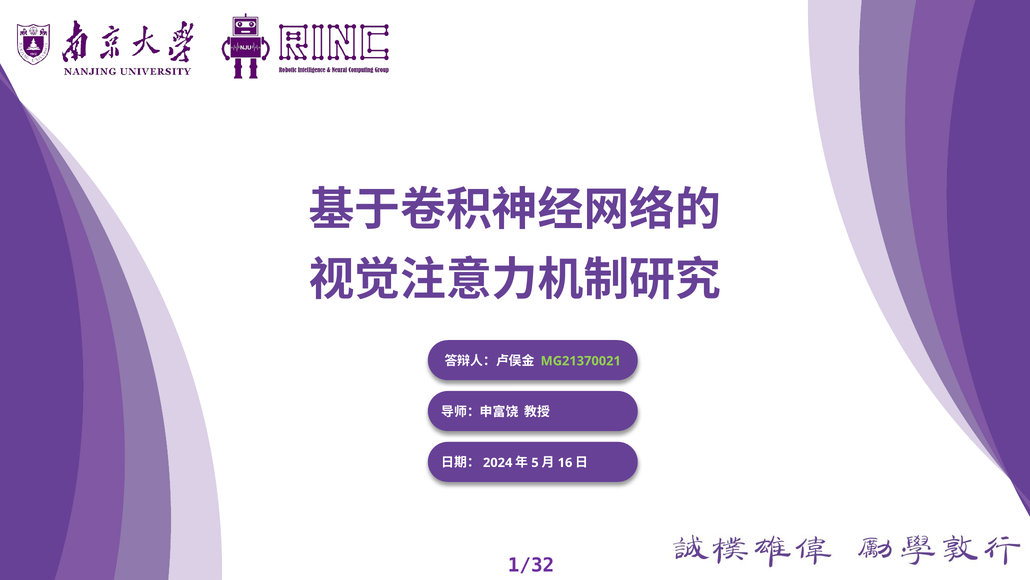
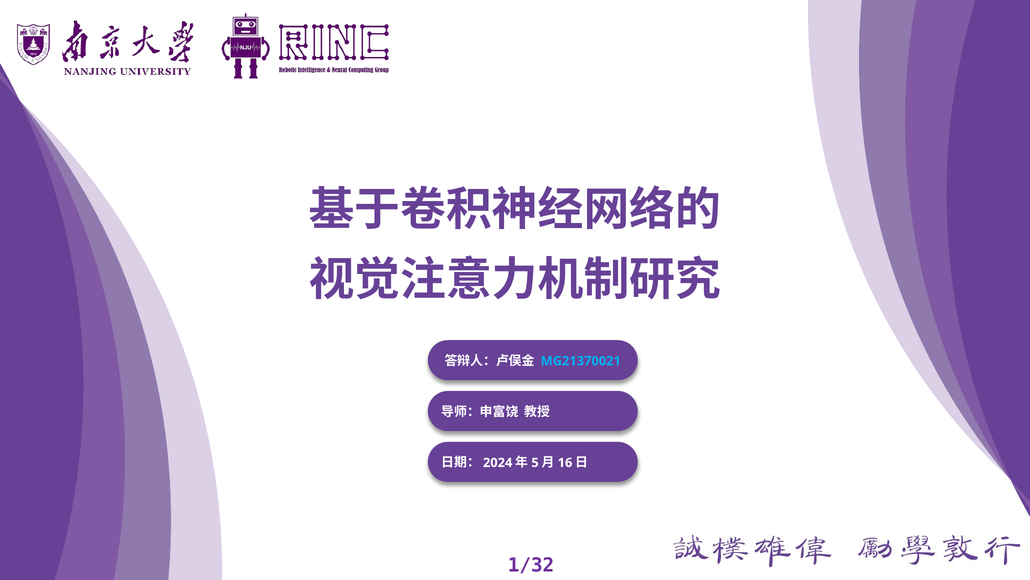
MG21370021 colour: light green -> light blue (581, 361)
